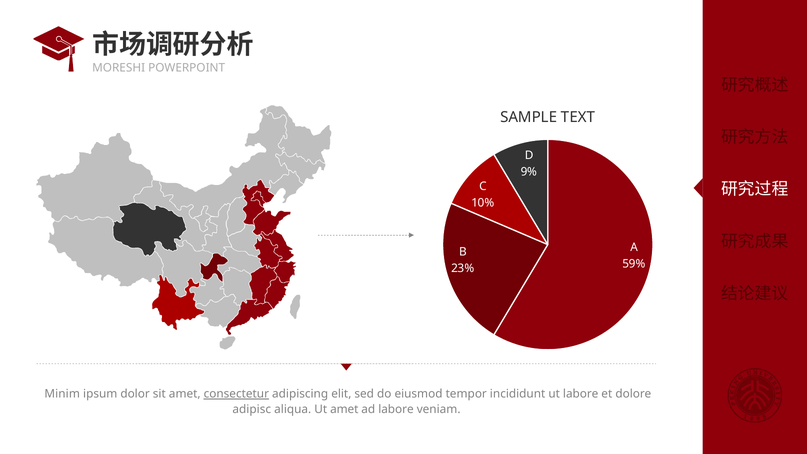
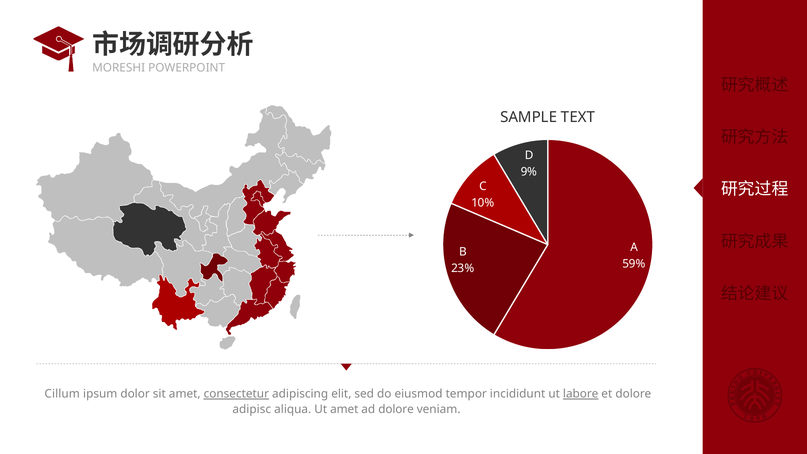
Minim: Minim -> Cillum (62, 394)
labore underline: none -> present (581, 394)
ad labore: labore -> dolore (396, 409)
